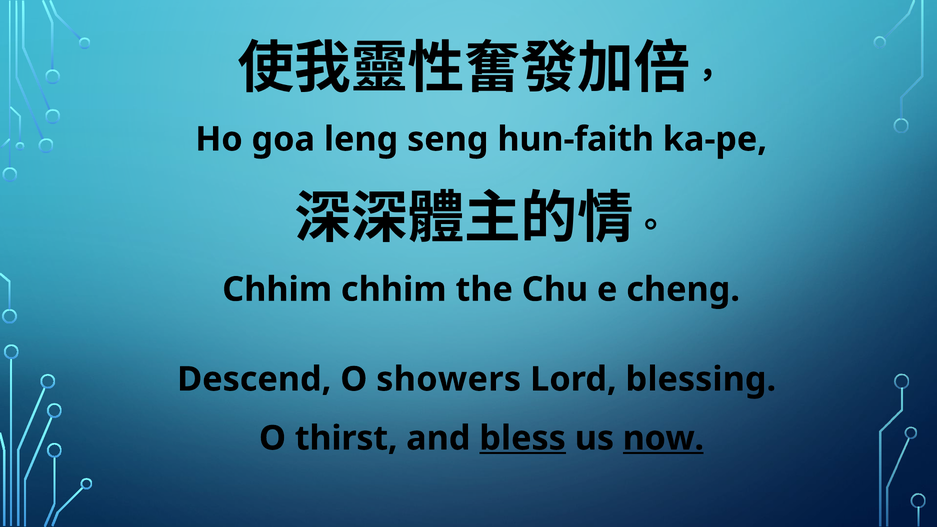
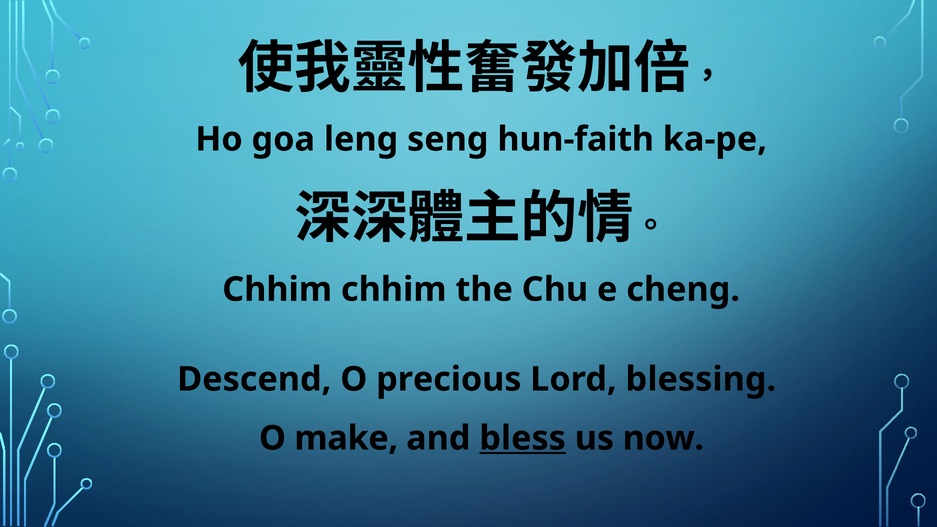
showers: showers -> precious (449, 379)
thirst: thirst -> make (346, 438)
now underline: present -> none (663, 438)
